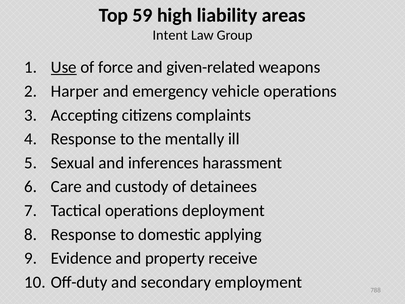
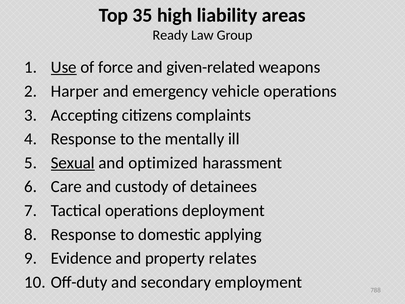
59: 59 -> 35 (143, 15)
Intent: Intent -> Ready (170, 35)
Sexual underline: none -> present (73, 163)
inferences: inferences -> optimized (163, 163)
receive: receive -> relates (233, 258)
